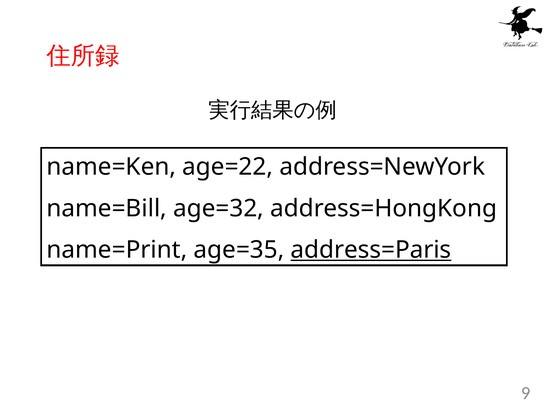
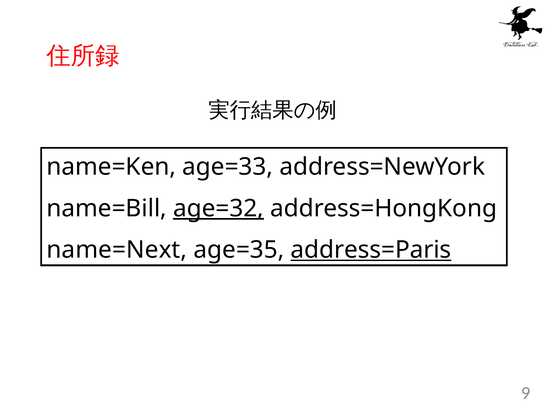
age=22: age=22 -> age=33 (228, 167)
age=32 underline: none -> present (218, 208)
name=Print: name=Print -> name=Next (117, 250)
